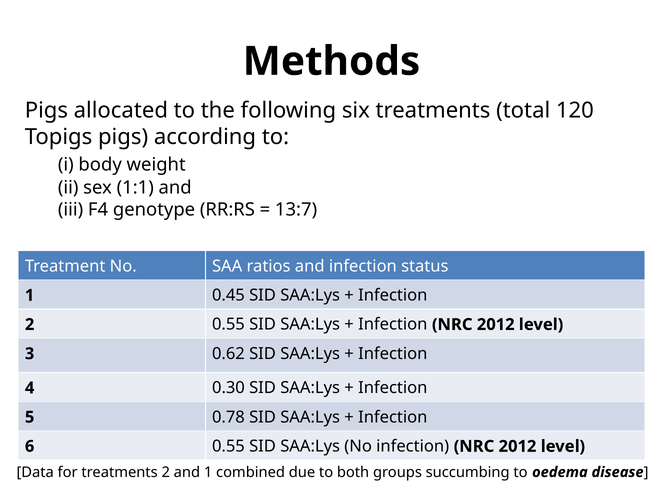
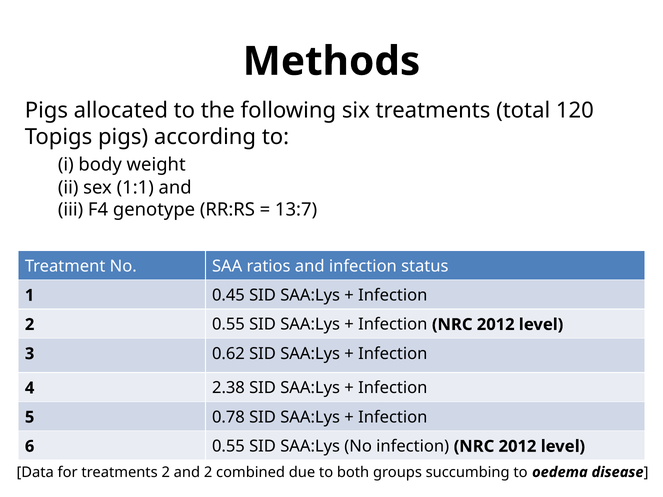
0.30: 0.30 -> 2.38 (228, 388)
and 1: 1 -> 2 (208, 472)
